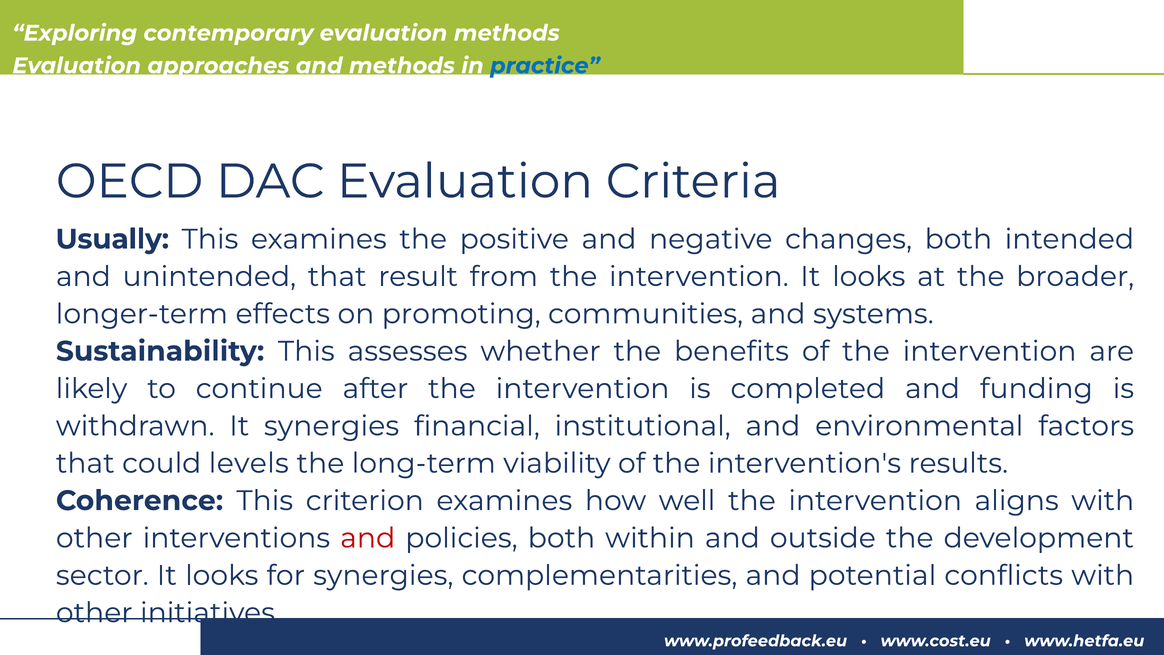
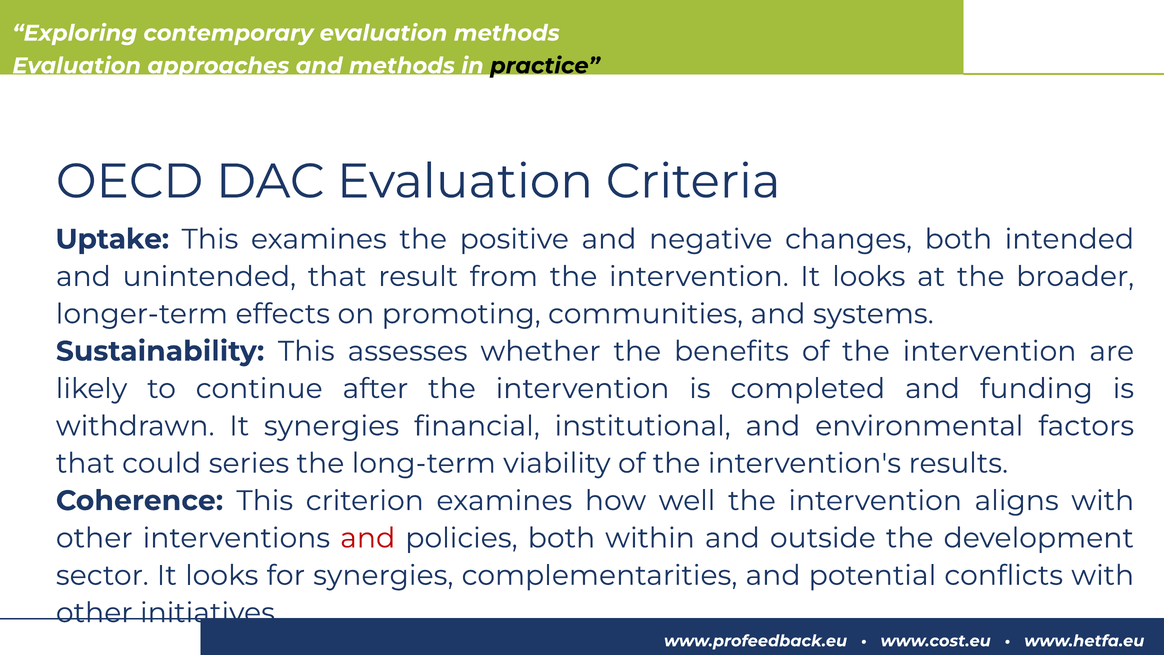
practice colour: blue -> black (545, 66)
Usually: Usually -> Uptake (112, 239)
levels: levels -> series (249, 463)
